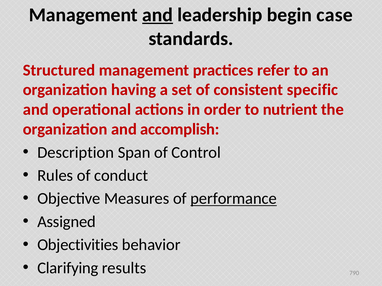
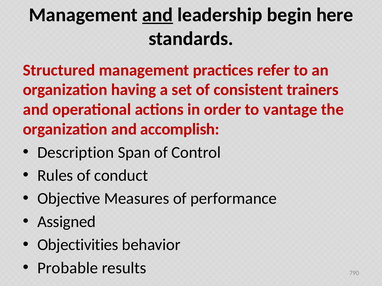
case: case -> here (335, 15)
specific: specific -> trainers (313, 90)
nutrient: nutrient -> vantage (290, 110)
performance underline: present -> none (234, 199)
Clarifying: Clarifying -> Probable (68, 268)
